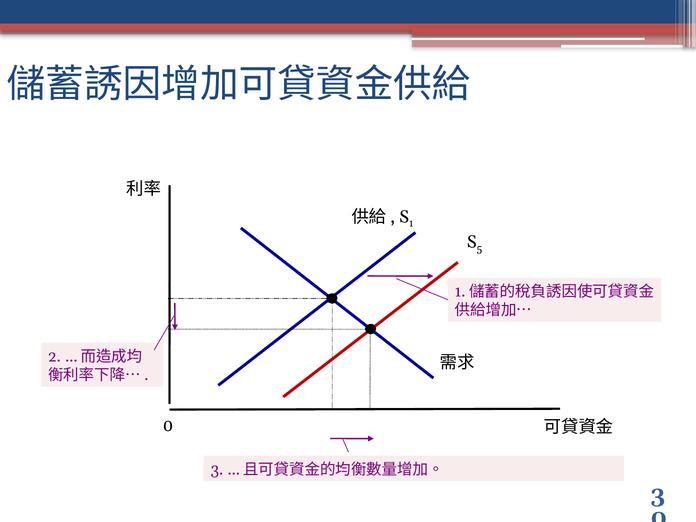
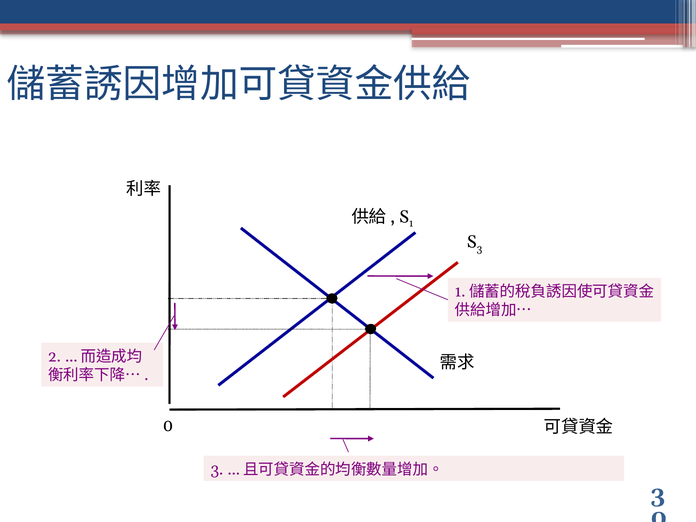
5: 5 -> 3 (480, 249)
